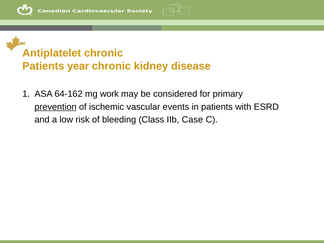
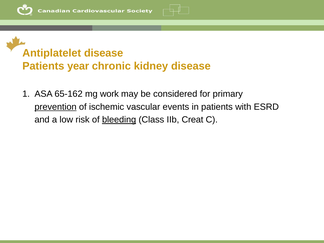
Antiplatelet chronic: chronic -> disease (104, 53)
64-162: 64-162 -> 65-162 (69, 94)
bleeding underline: none -> present (119, 120)
Case: Case -> Creat (192, 120)
